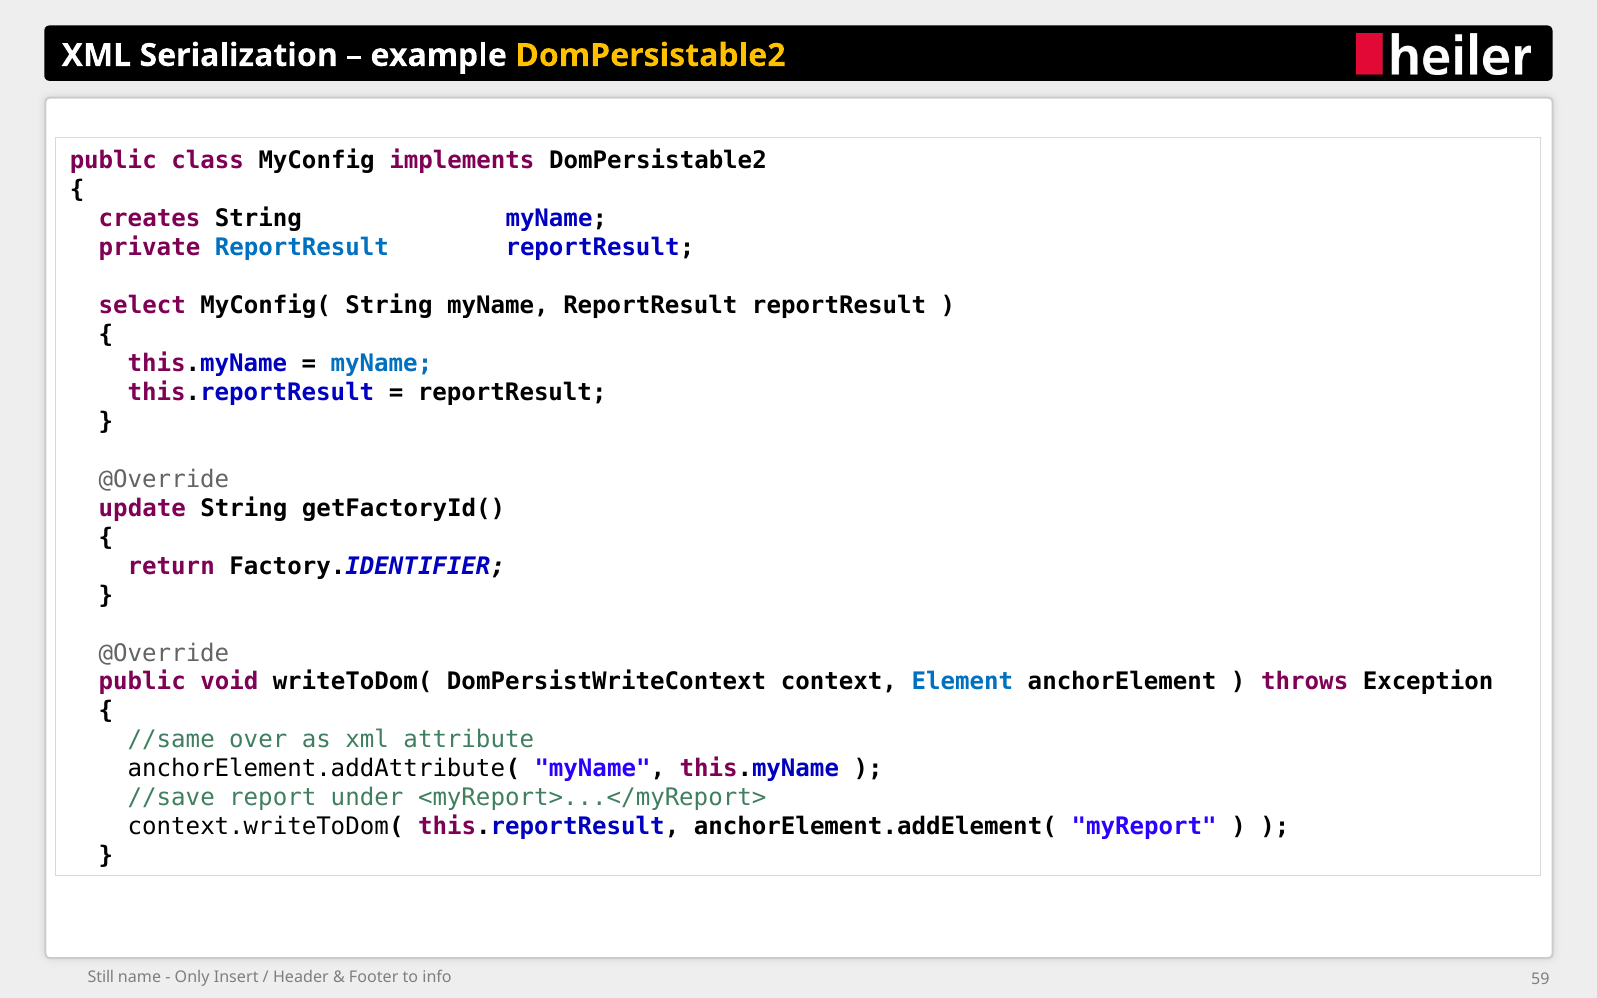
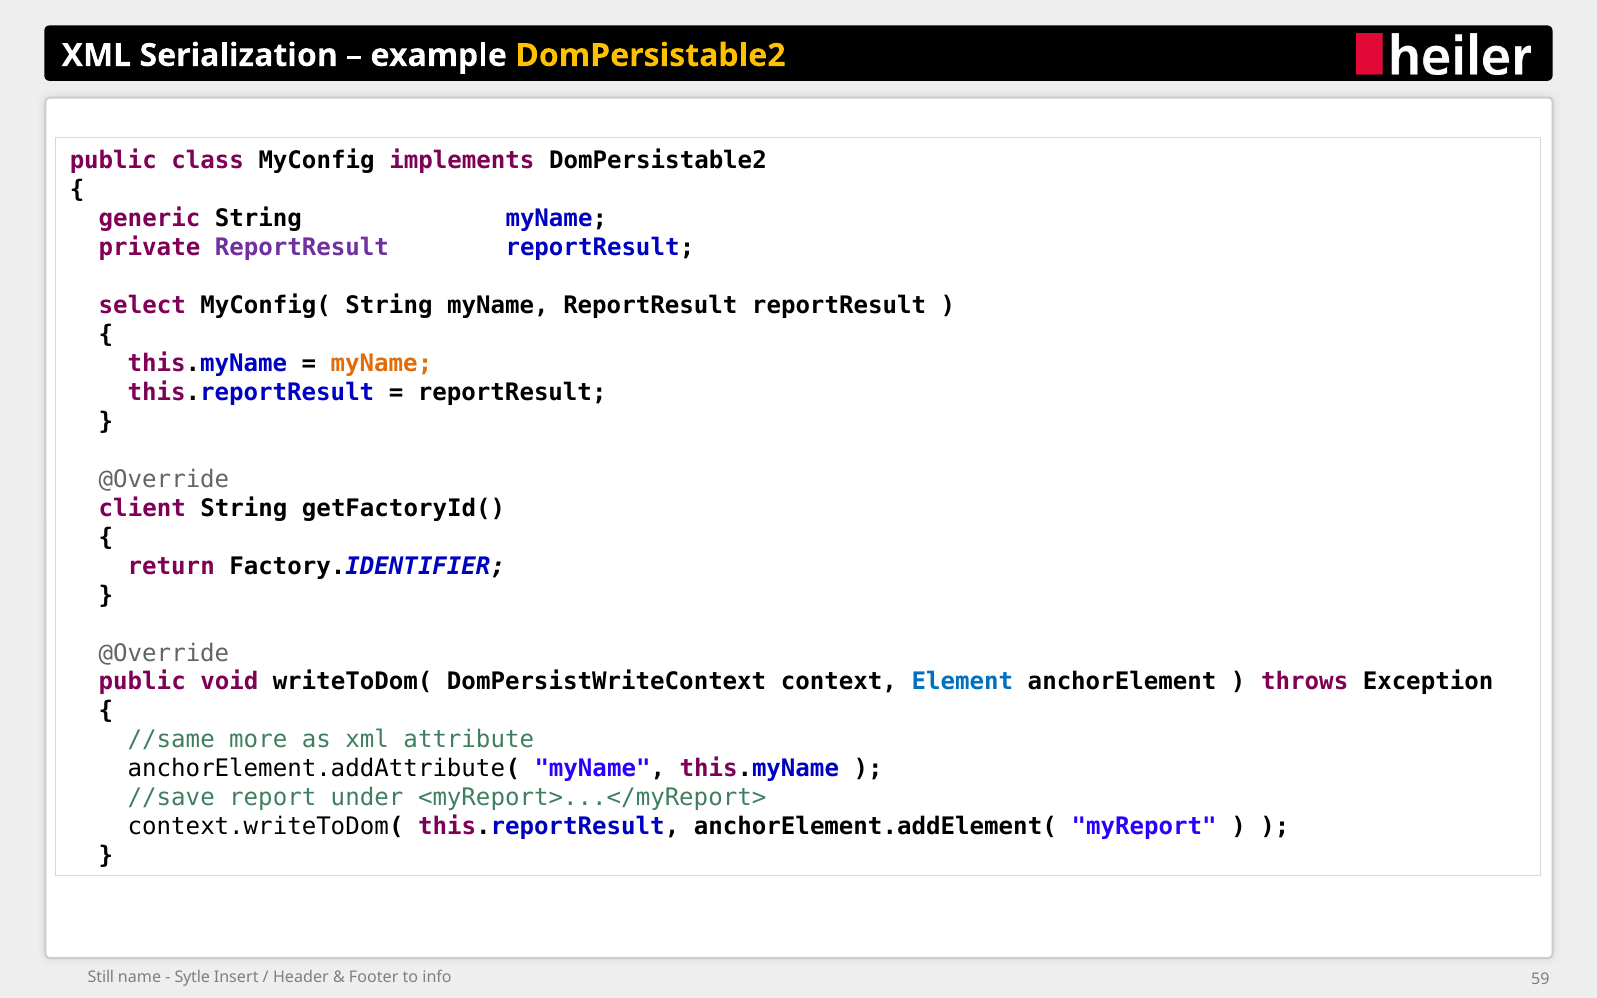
creates: creates -> generic (150, 219)
ReportResult colour: blue -> purple (302, 248)
myName colour: blue -> orange (381, 363)
update: update -> client (142, 508)
over: over -> more (258, 740)
Only: Only -> Sytle (192, 977)
